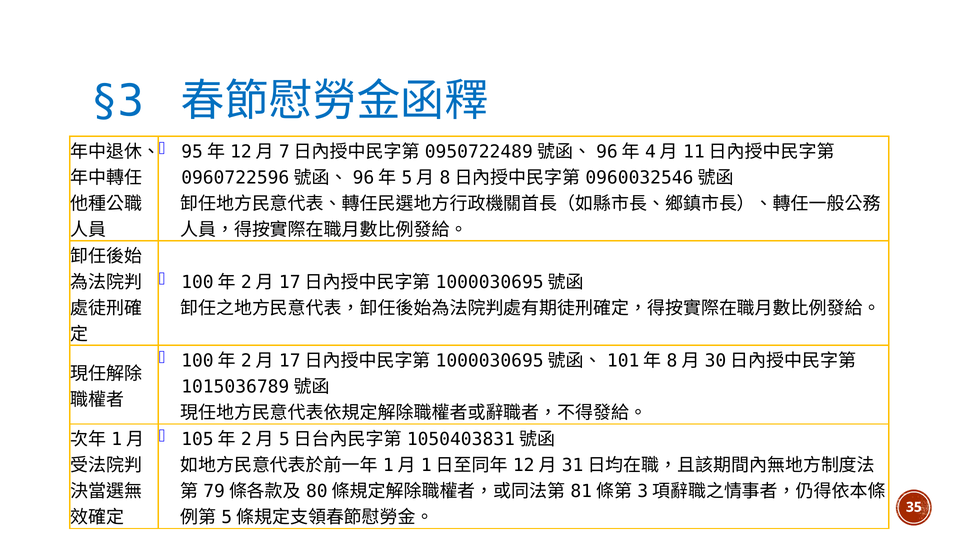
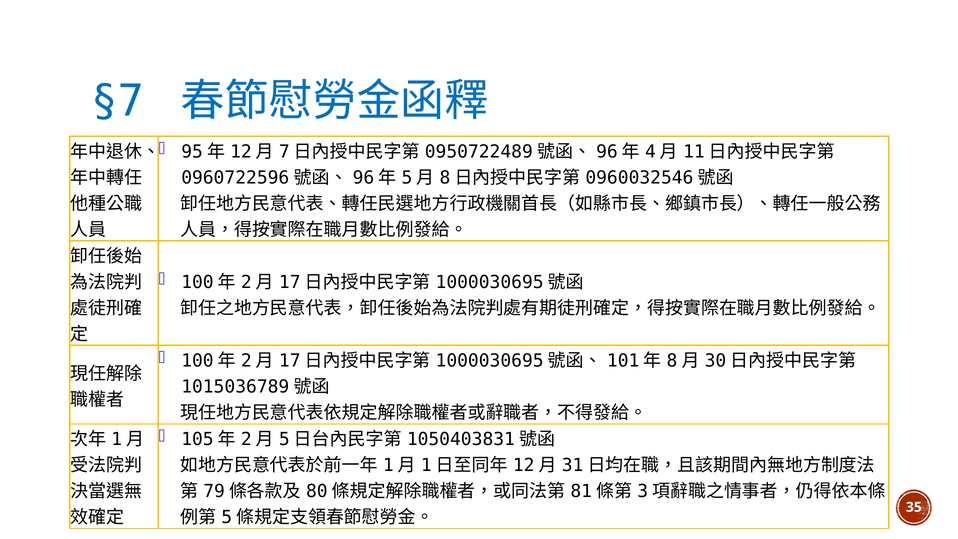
§3: §3 -> §7 (118, 101)
